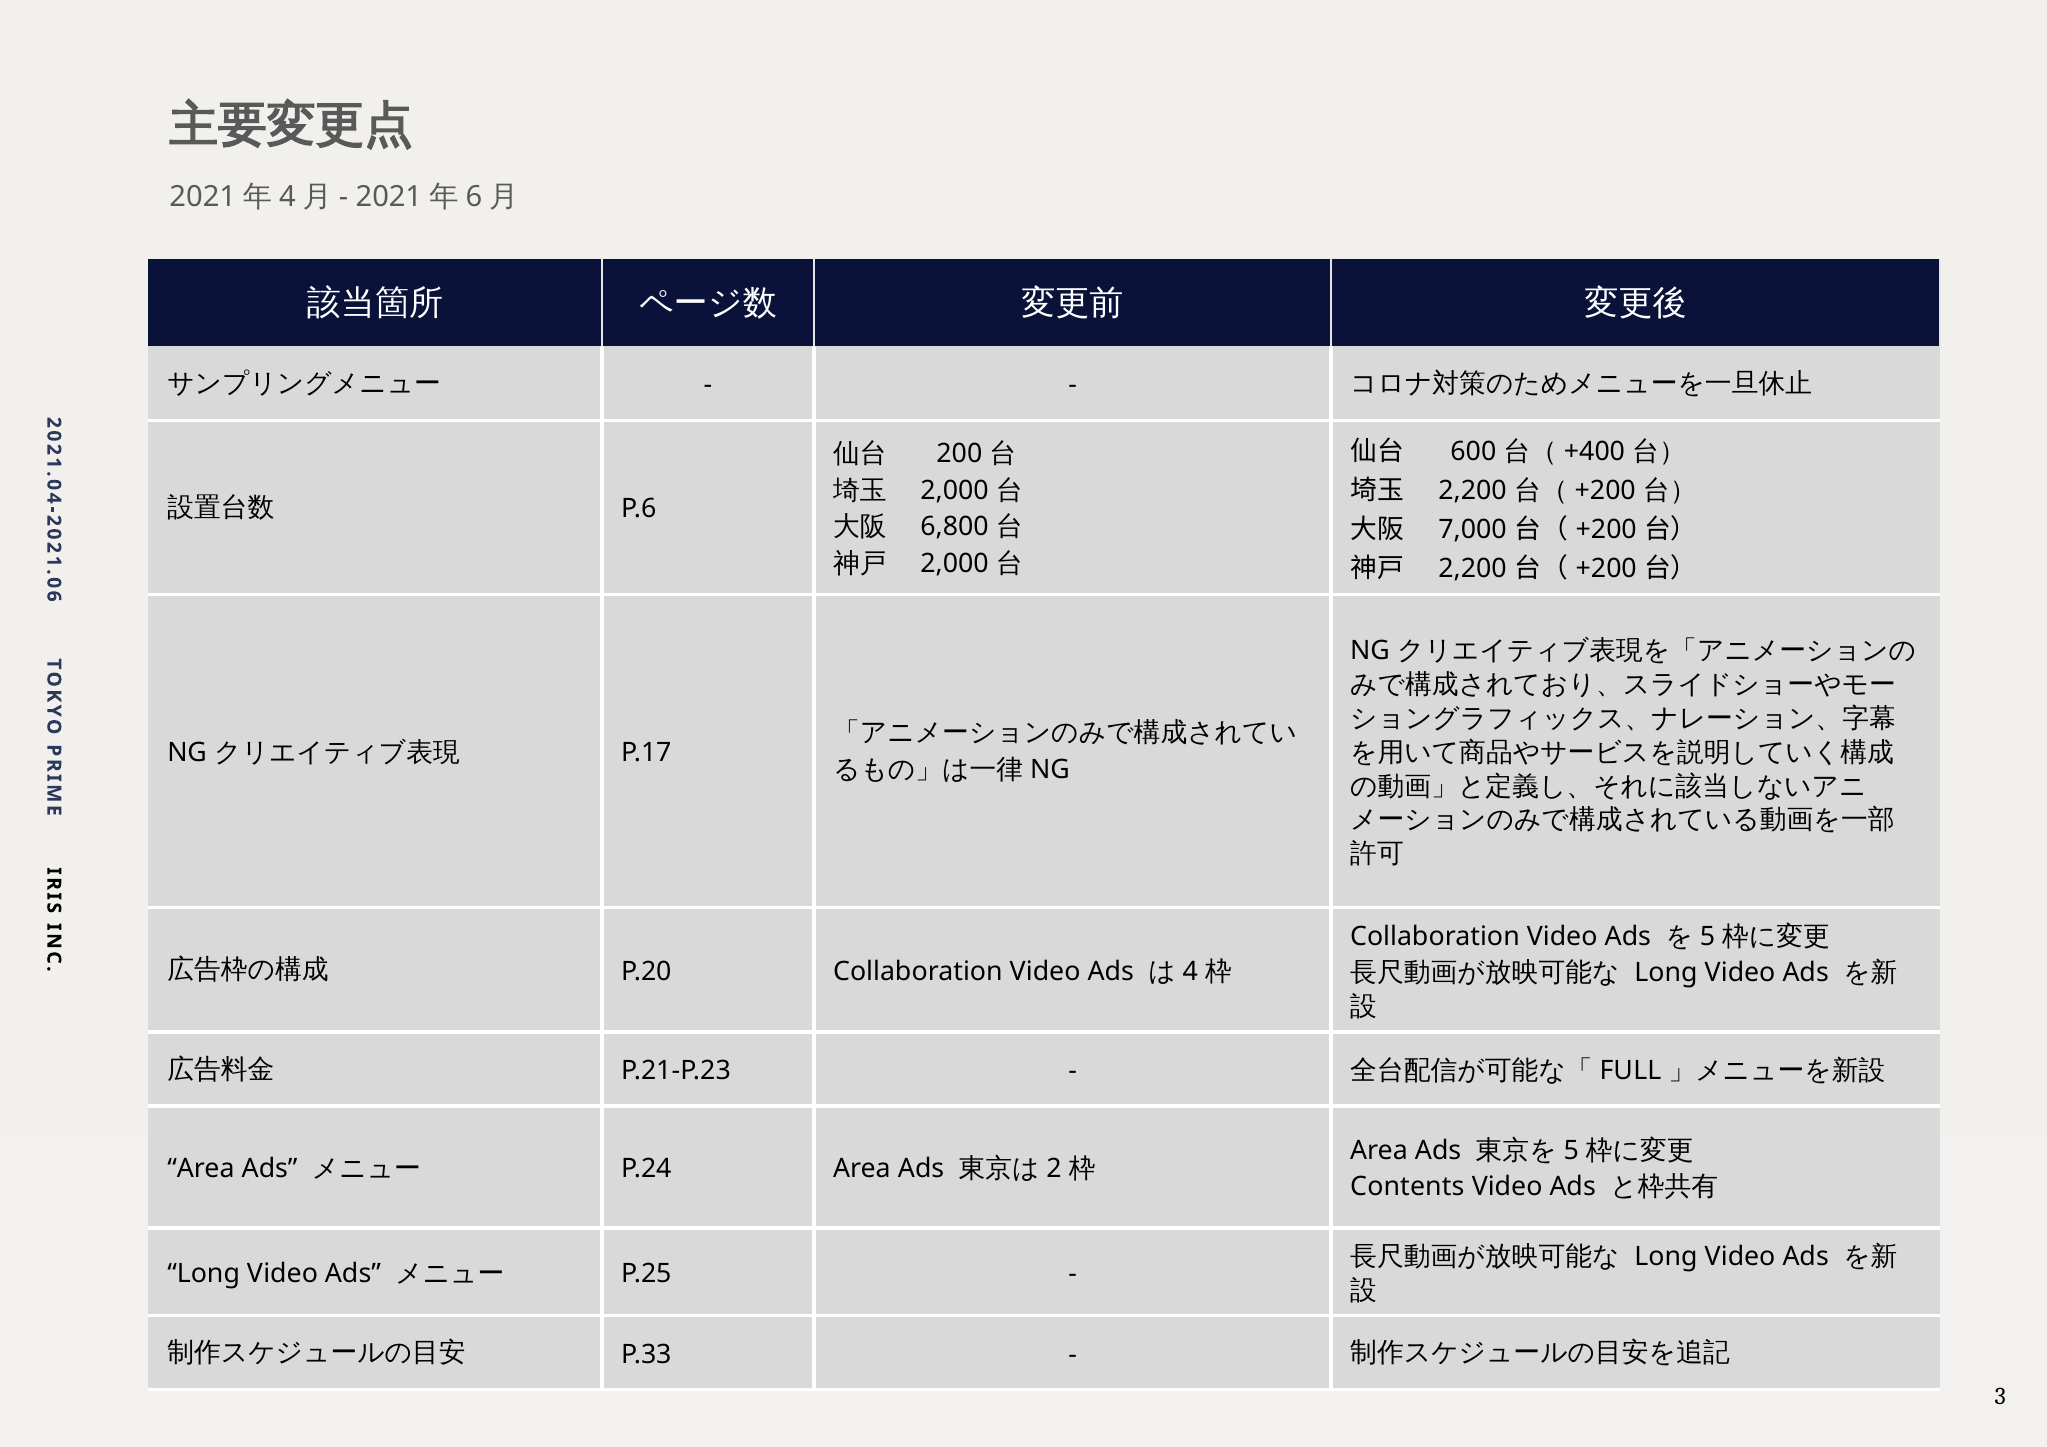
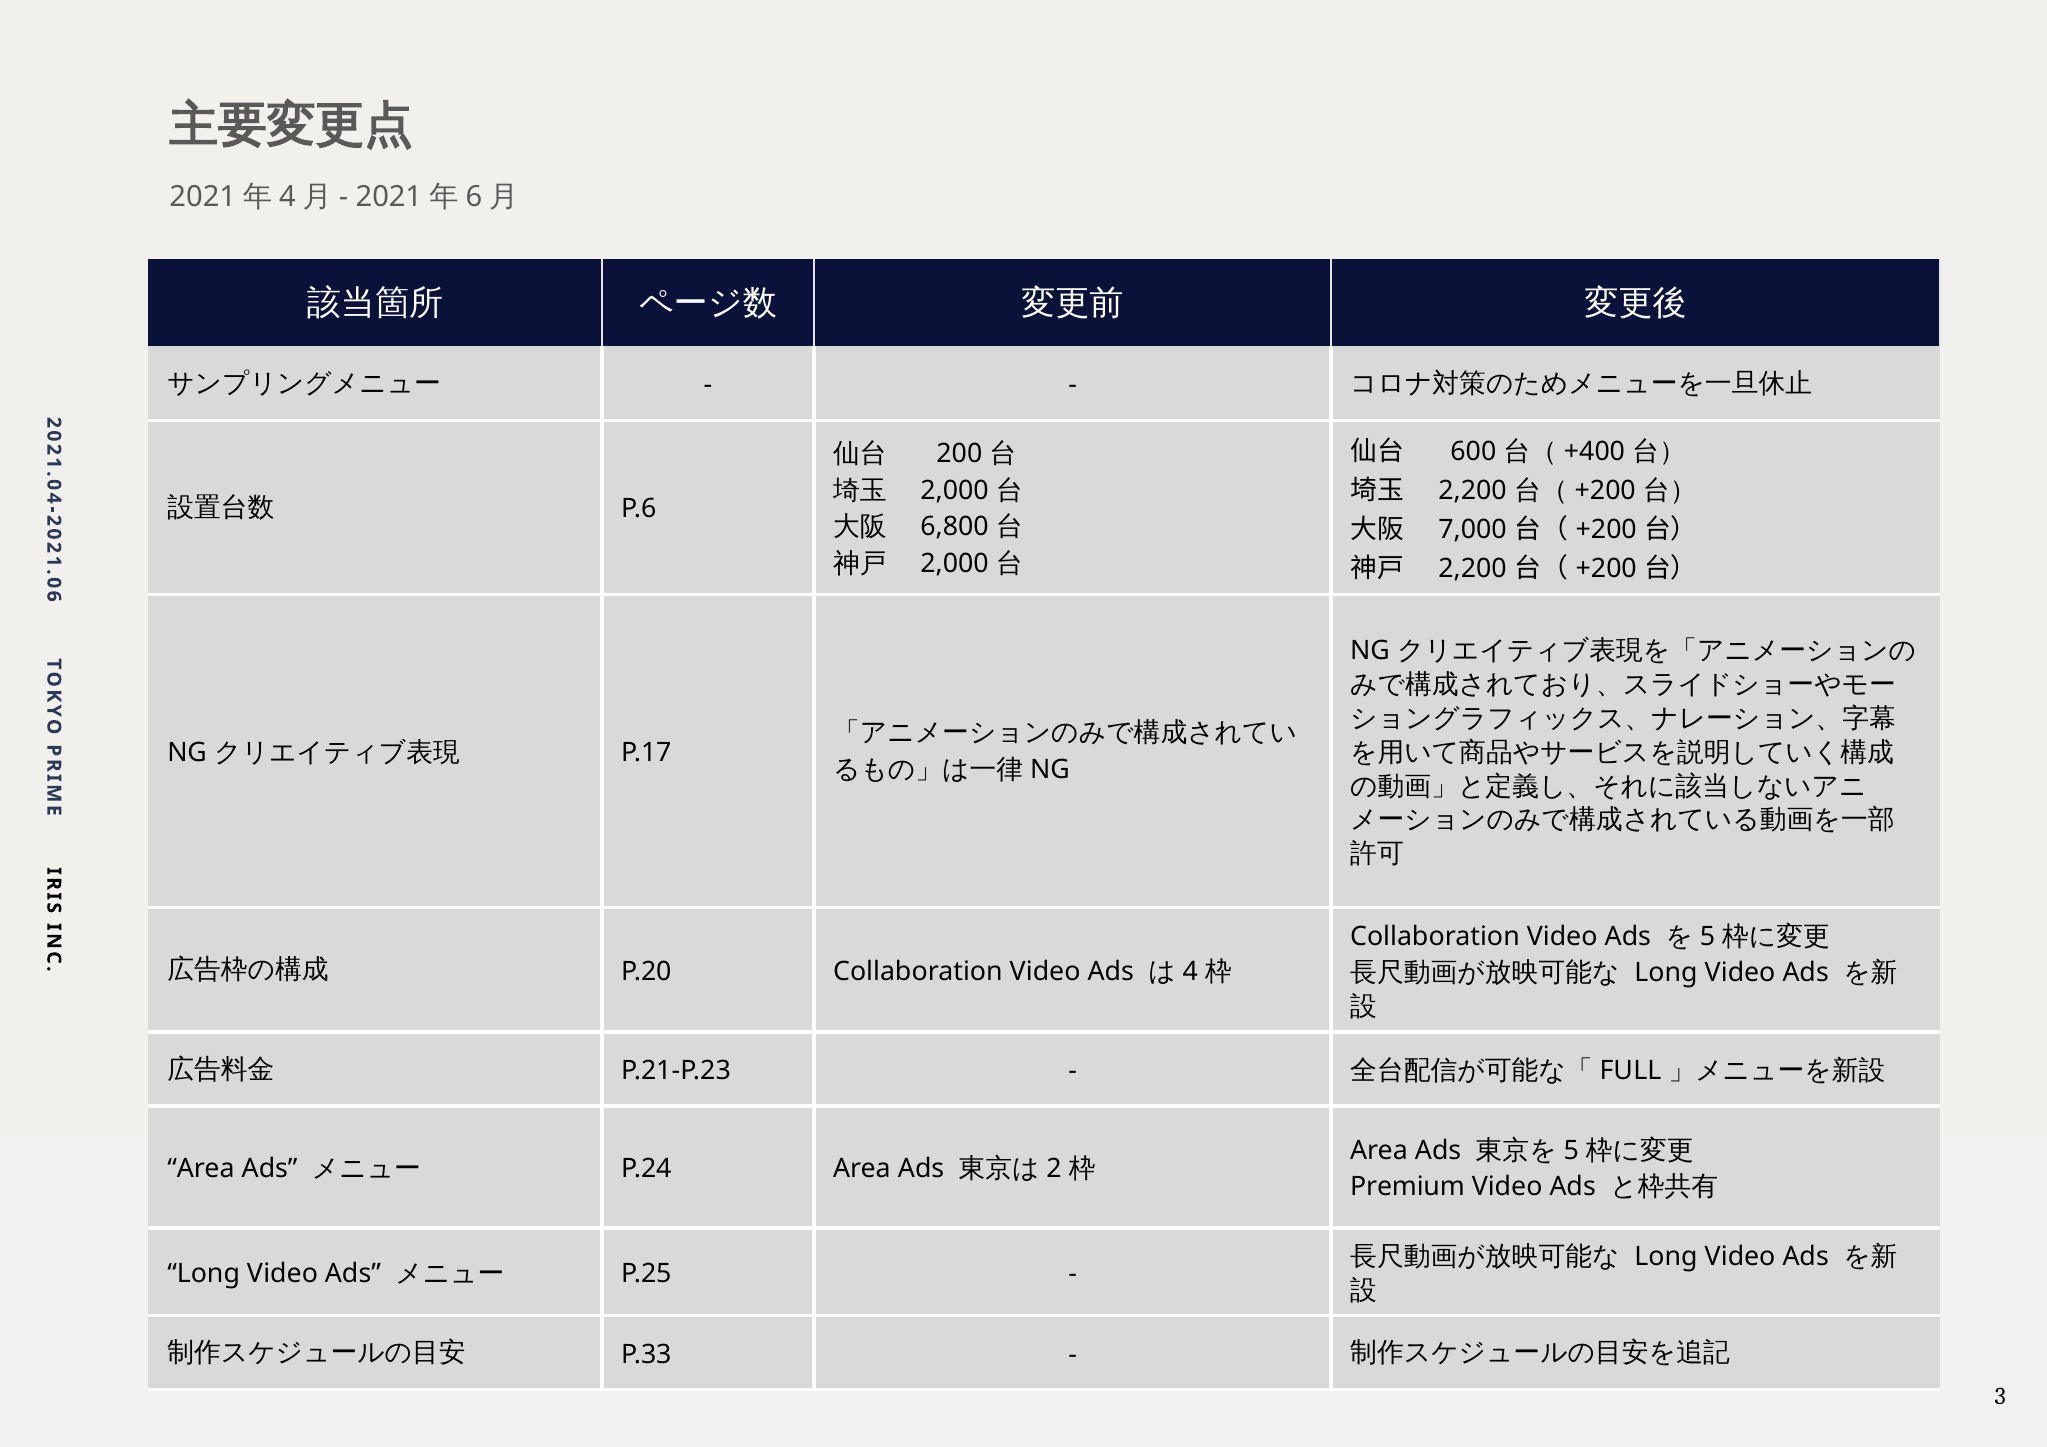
Contents: Contents -> Premium (1408, 1187)
